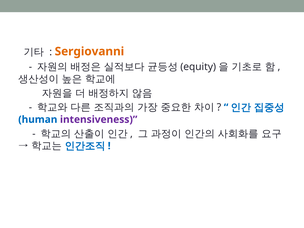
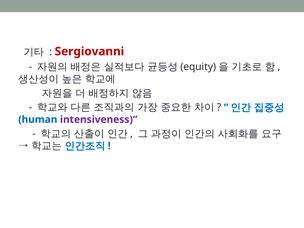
Sergiovanni colour: orange -> red (89, 51)
